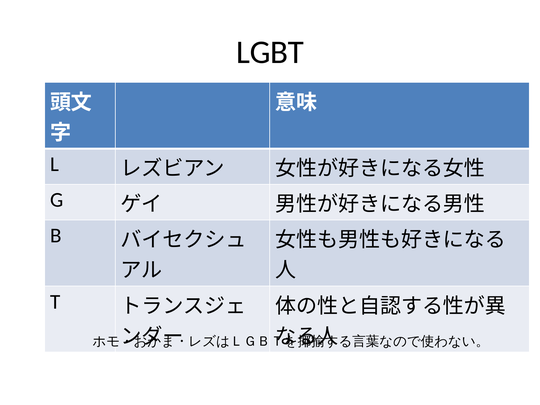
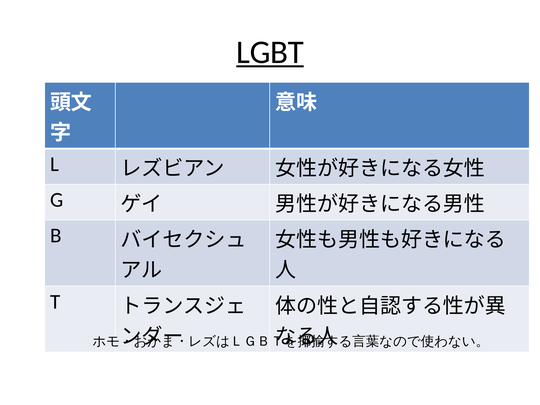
LGBT underline: none -> present (270, 52)
